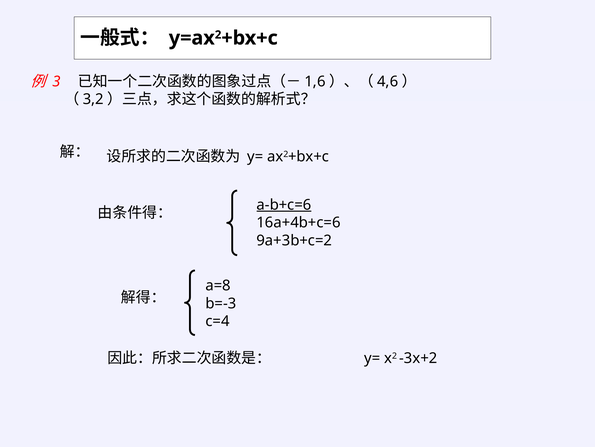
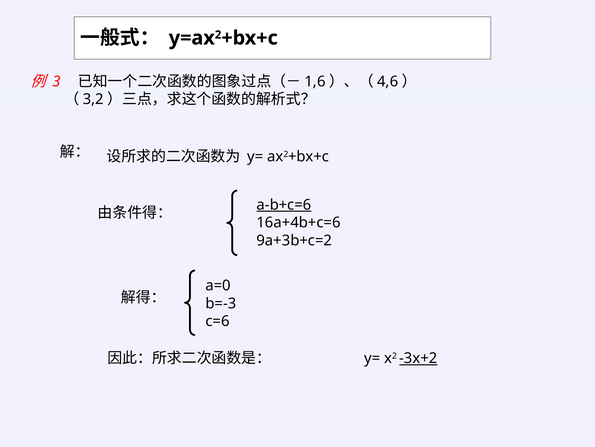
a=8: a=8 -> a=0 (218, 285)
c=4: c=4 -> c=6 (218, 321)
-3x+2 underline: none -> present (418, 358)
